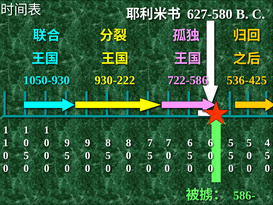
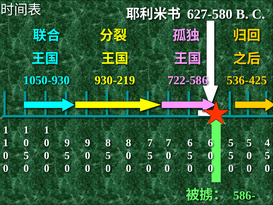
930-222: 930-222 -> 930-219 (115, 80)
